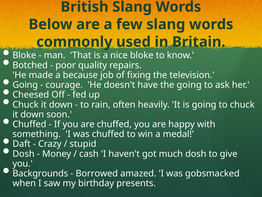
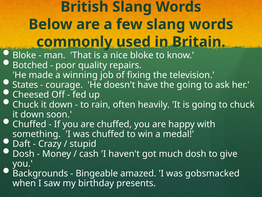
because: because -> winning (80, 75)
Going: Going -> States (25, 85)
Borrowed: Borrowed -> Bingeable (97, 173)
